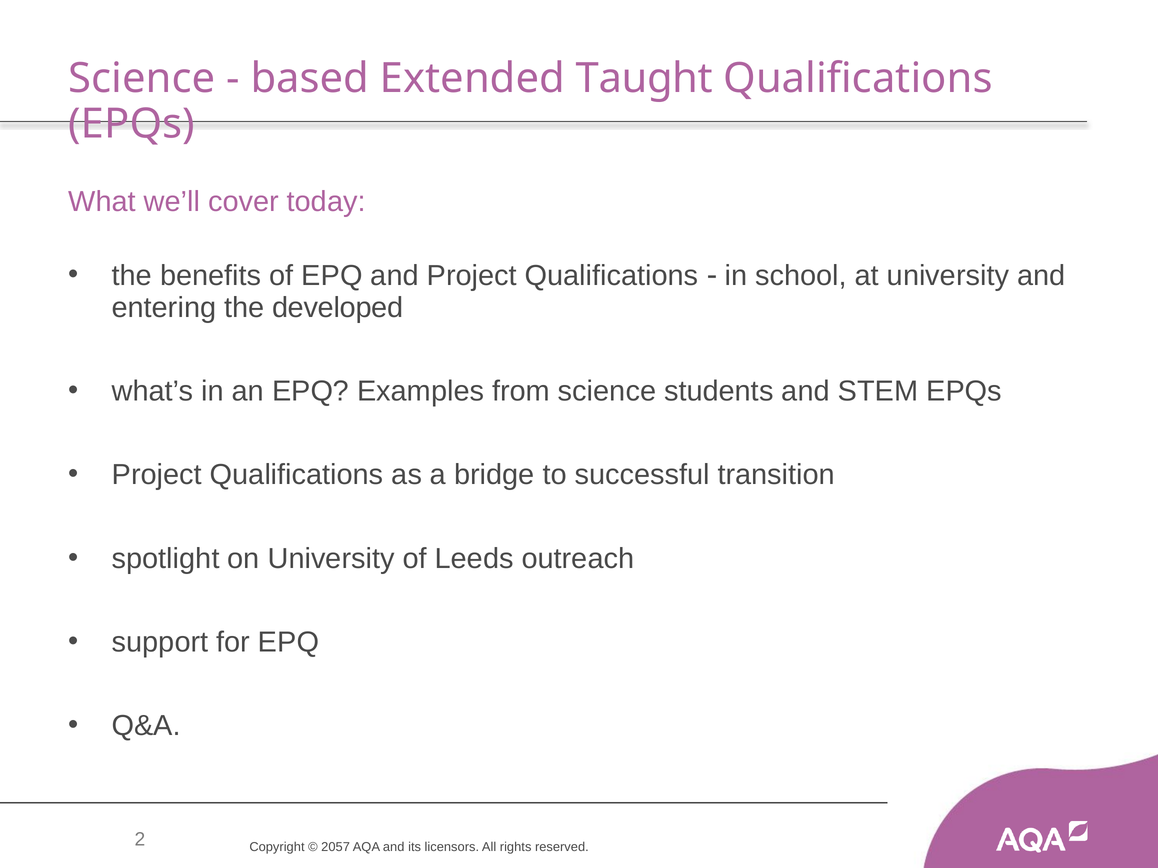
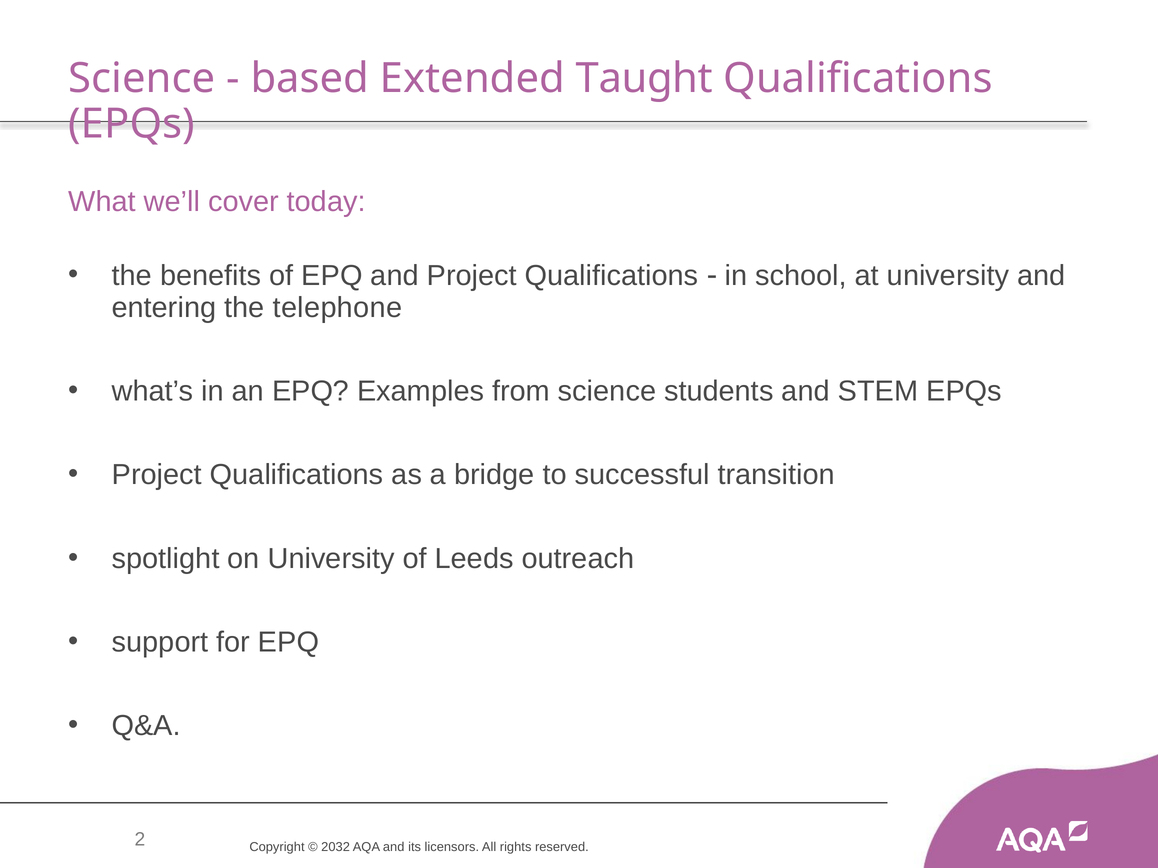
developed: developed -> telephone (337, 308)
2057: 2057 -> 2032 (336, 847)
